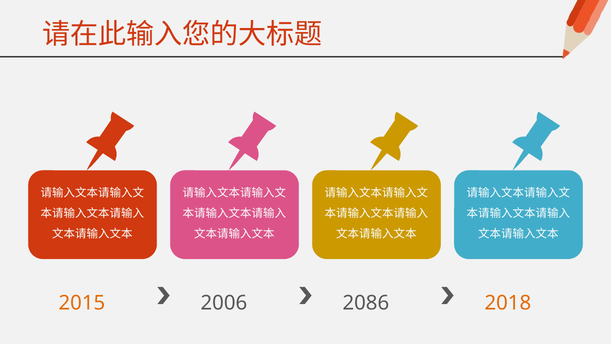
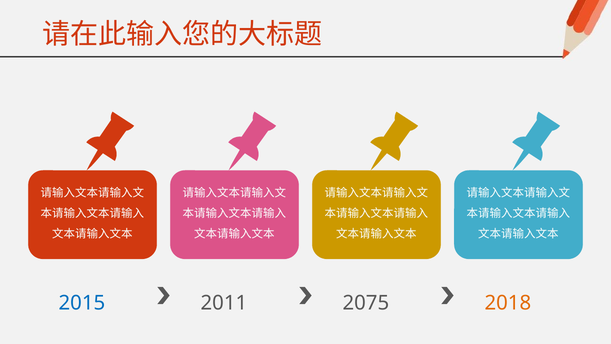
2015 colour: orange -> blue (82, 303)
2006: 2006 -> 2011 (224, 303)
2086: 2086 -> 2075 (366, 303)
